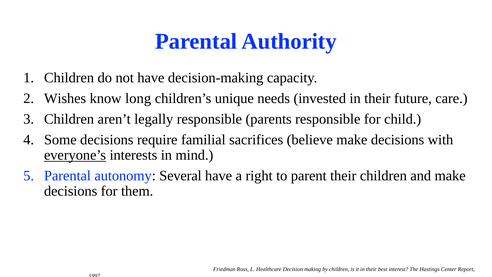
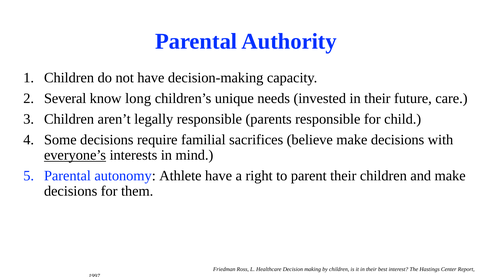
Wishes: Wishes -> Several (65, 98)
Several: Several -> Athlete (180, 176)
